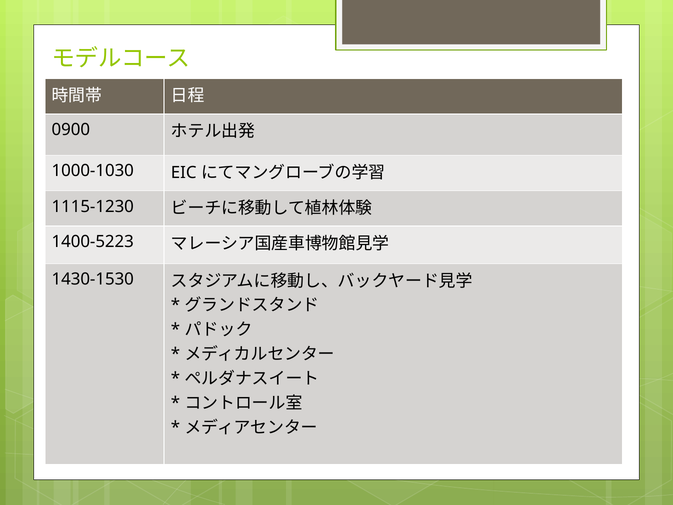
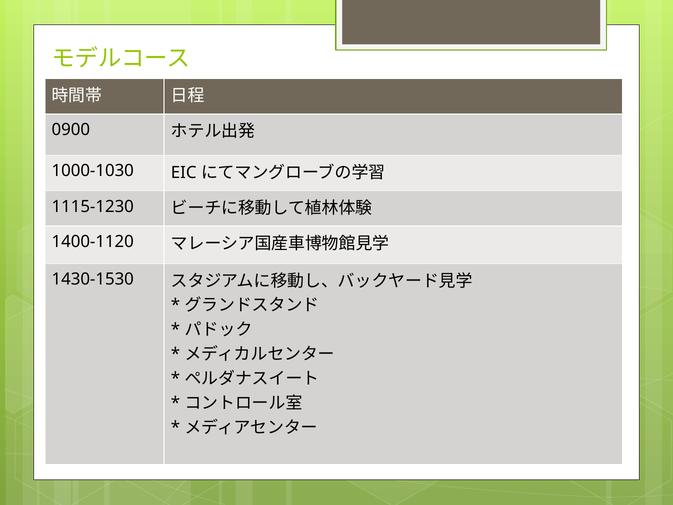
1400-5223: 1400-5223 -> 1400-1120 (93, 242)
